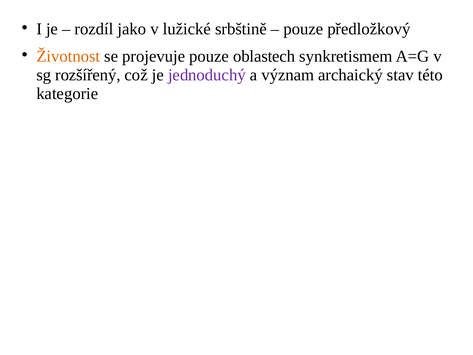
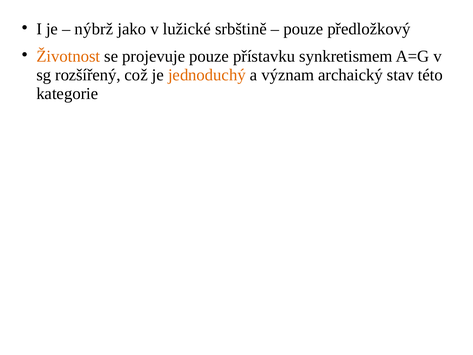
rozdíl: rozdíl -> nýbrž (94, 29)
oblastech: oblastech -> přístavku (264, 56)
jednoduchý colour: purple -> orange (207, 75)
